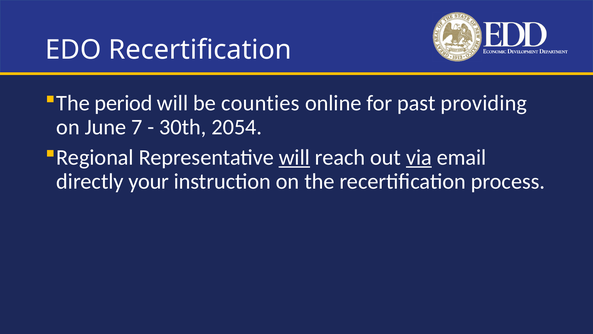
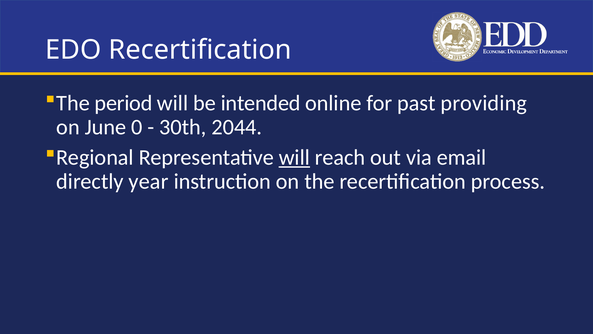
counties: counties -> intended (261, 103)
7: 7 -> 0 (137, 127)
2054: 2054 -> 2044 (237, 127)
via underline: present -> none (419, 157)
your: your -> year (149, 181)
